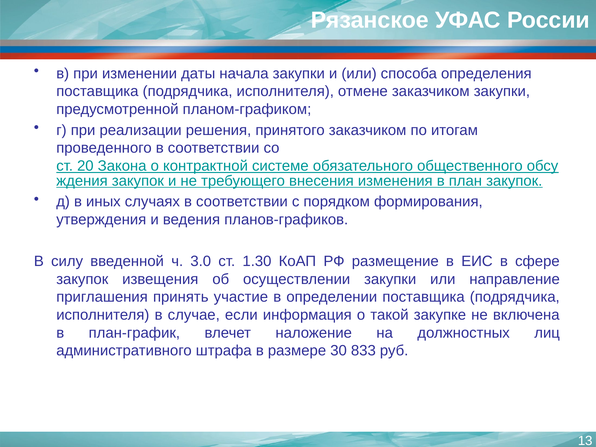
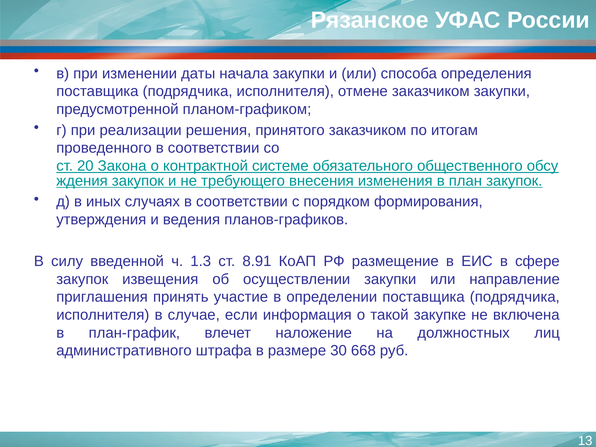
3.0: 3.0 -> 1.3 (201, 261)
1.30: 1.30 -> 8.91 (257, 261)
833: 833 -> 668 (363, 351)
